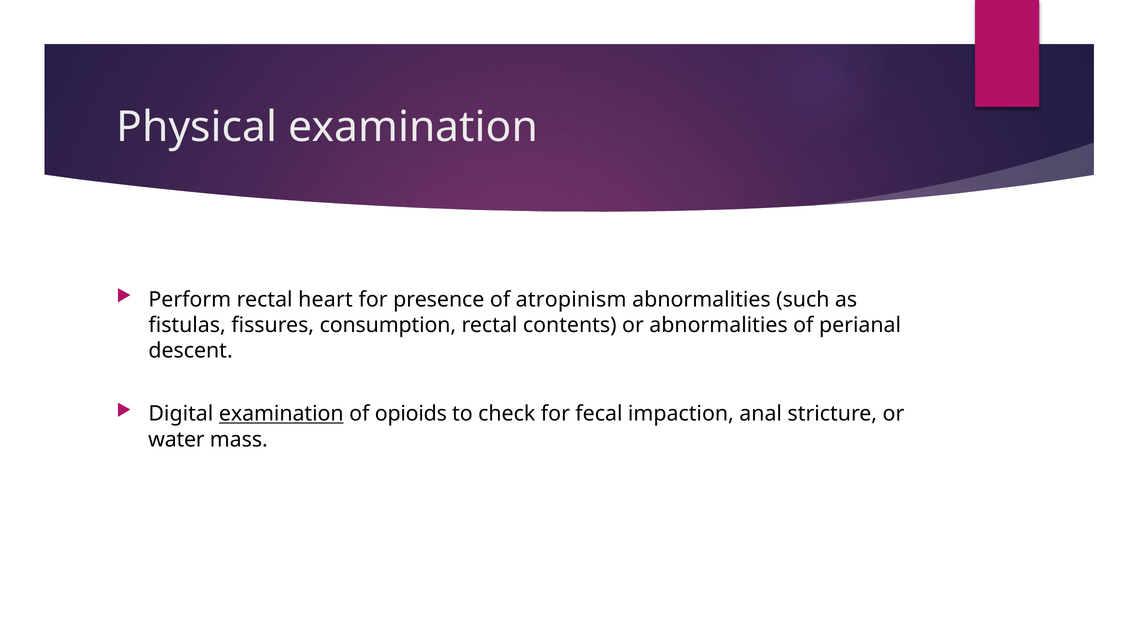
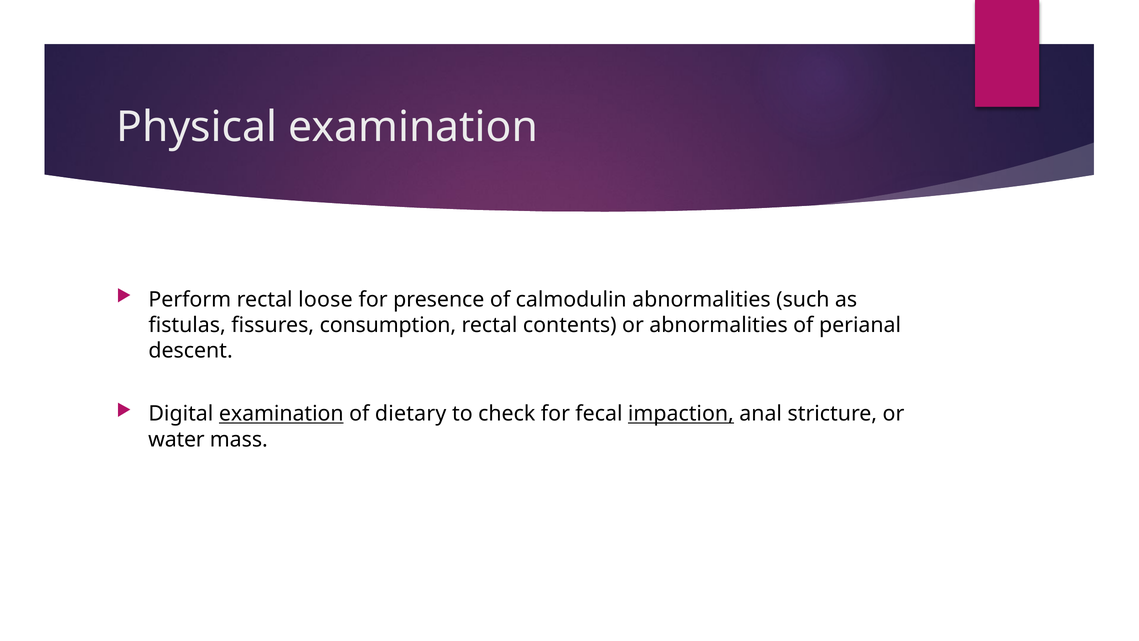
heart: heart -> loose (325, 299)
atropinism: atropinism -> calmodulin (571, 299)
opioids: opioids -> dietary (411, 414)
impaction underline: none -> present (681, 414)
